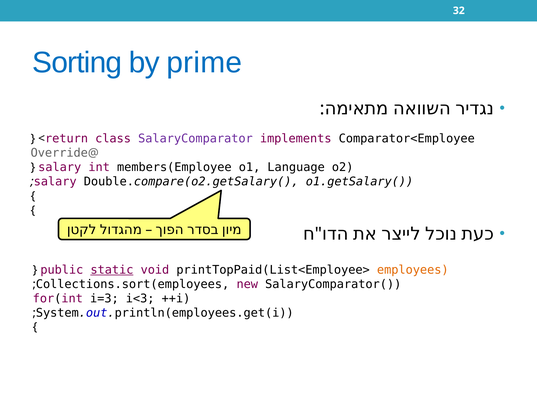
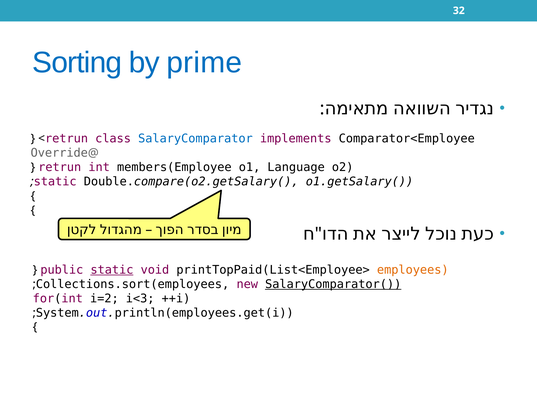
return: return -> retrun (67, 139)
SalaryComparator colour: purple -> blue (195, 139)
salary: salary -> retrun (60, 167)
salary: salary -> static (55, 181)
SalaryComparator( underline: none -> present (333, 284)
i=3: i=3 -> i=2 (104, 298)
